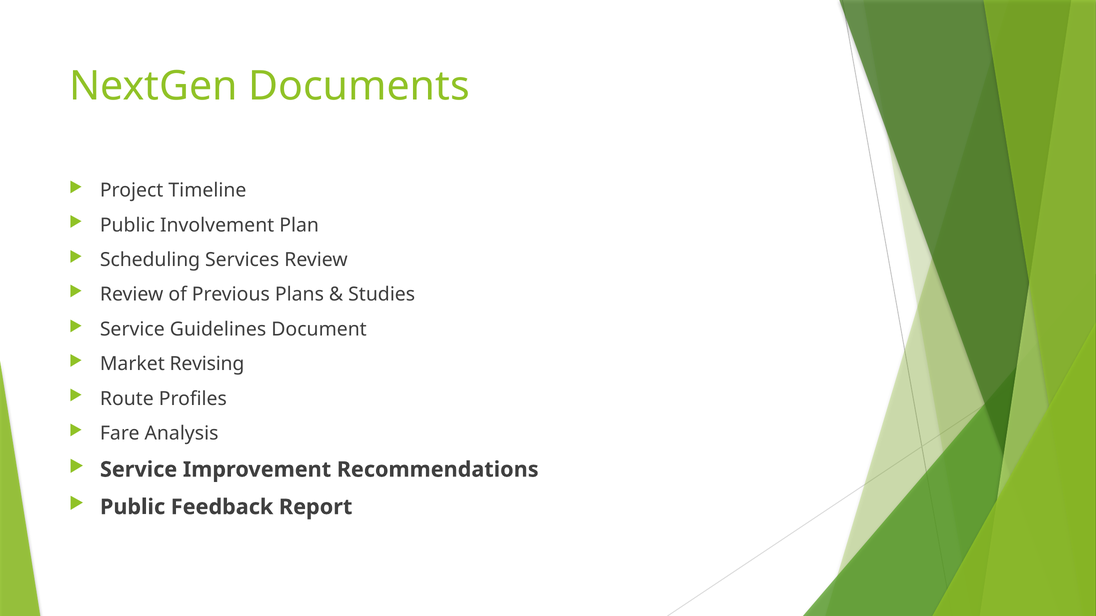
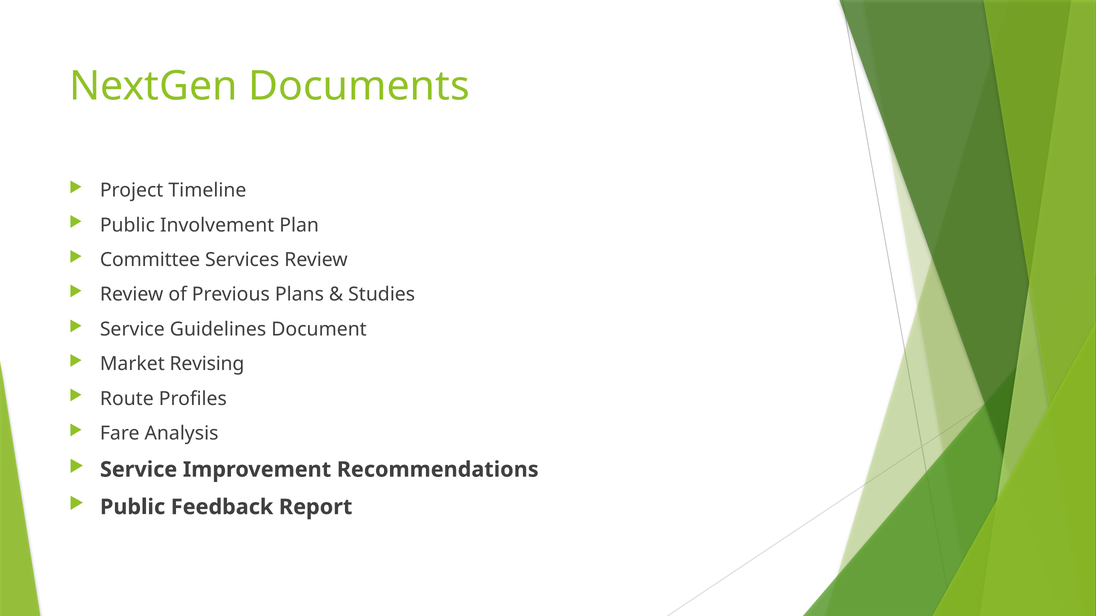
Scheduling: Scheduling -> Committee (150, 260)
